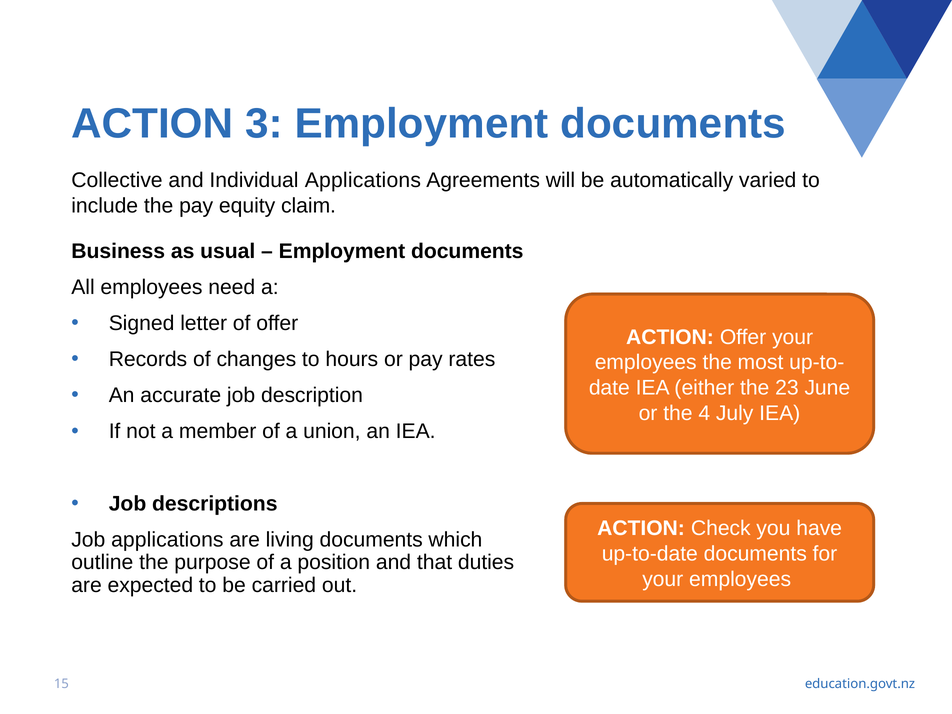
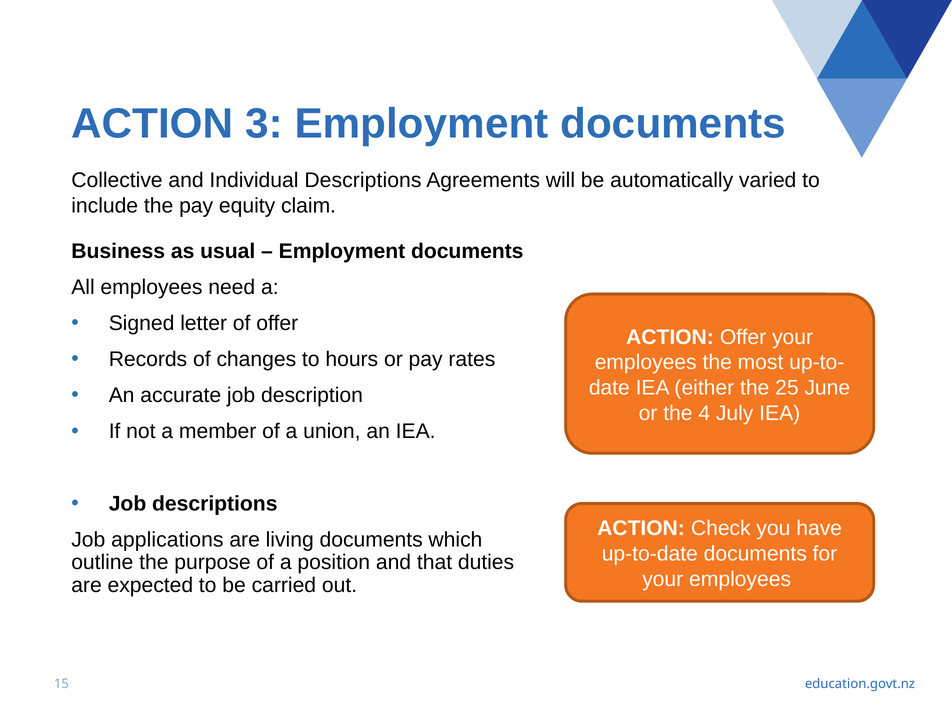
Individual Applications: Applications -> Descriptions (363, 181)
23: 23 -> 25 (787, 388)
